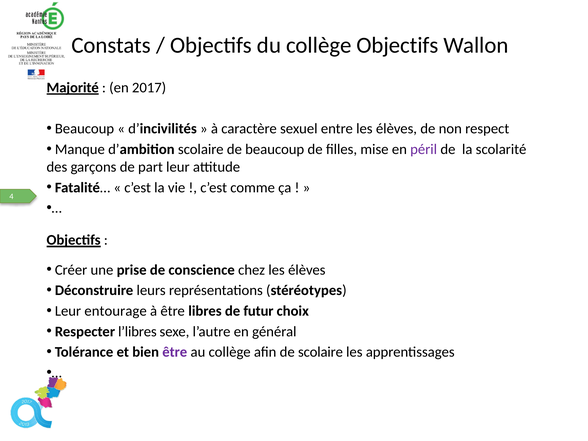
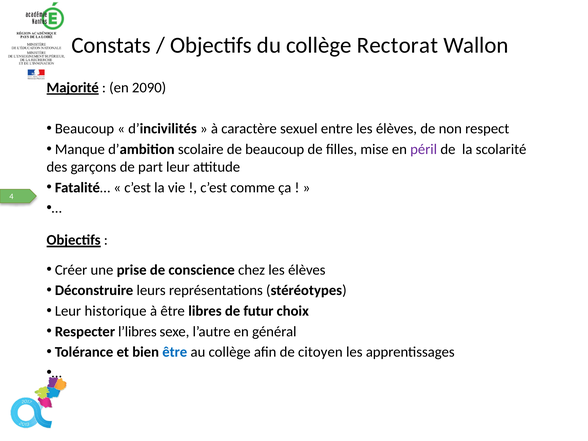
collège Objectifs: Objectifs -> Rectorat (397, 45)
2017: 2017 -> 2090 (149, 88)
entourage: entourage -> historique (116, 311)
être colour: purple -> blue (175, 352)
de scolaire: scolaire -> citoyen (320, 352)
